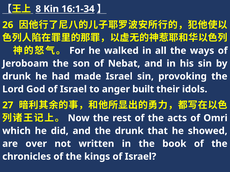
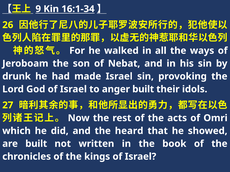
8: 8 -> 9 (38, 9)
the drunk: drunk -> heard (129, 131)
are over: over -> built (36, 144)
